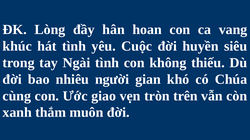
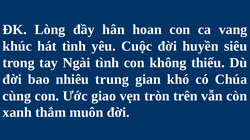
người: người -> trung (112, 80)
